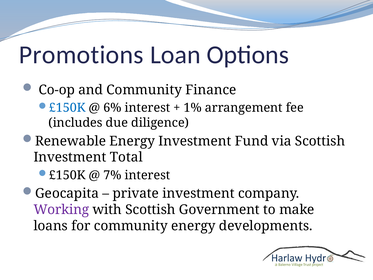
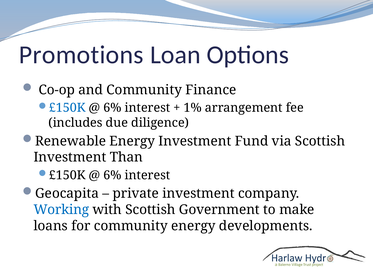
Total: Total -> Than (126, 157)
7%: 7% -> 6% (112, 175)
Working colour: purple -> blue (61, 210)
